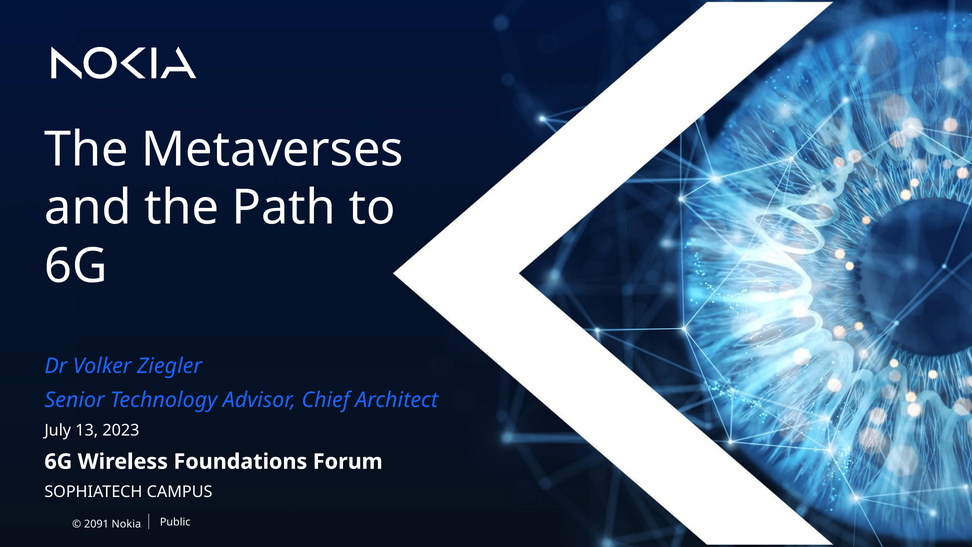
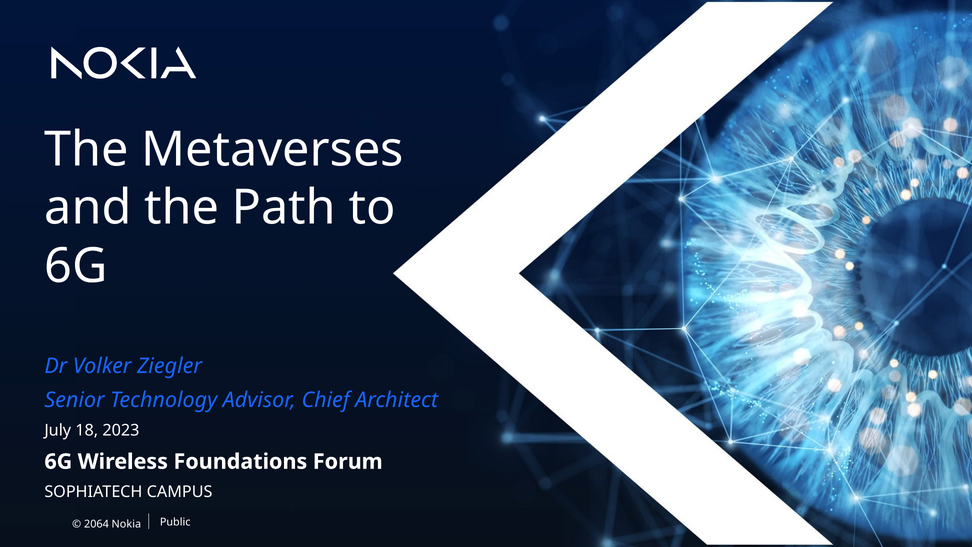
13: 13 -> 18 (87, 430)
2091: 2091 -> 2064 (96, 524)
